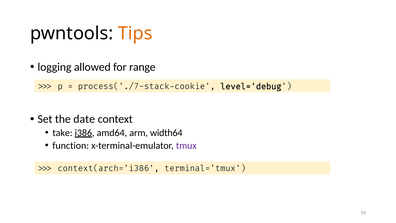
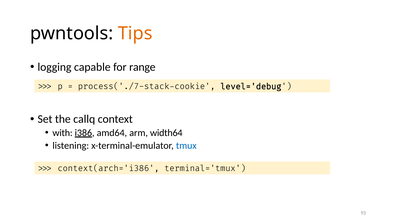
allowed: allowed -> capable (92, 67)
date: date -> callq (84, 119)
take: take -> with (63, 133)
function: function -> listening (71, 145)
tmux colour: purple -> blue (186, 145)
